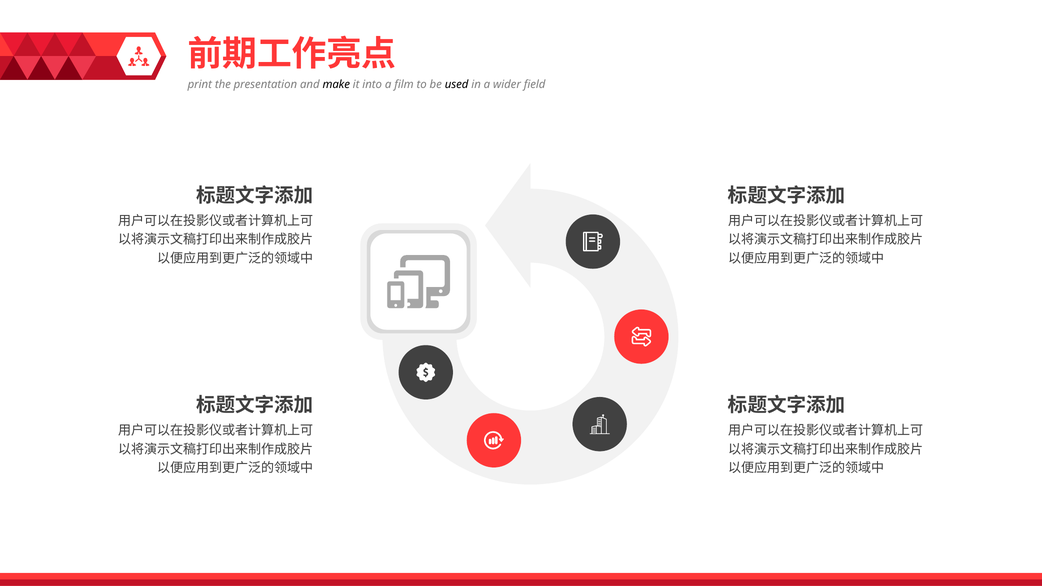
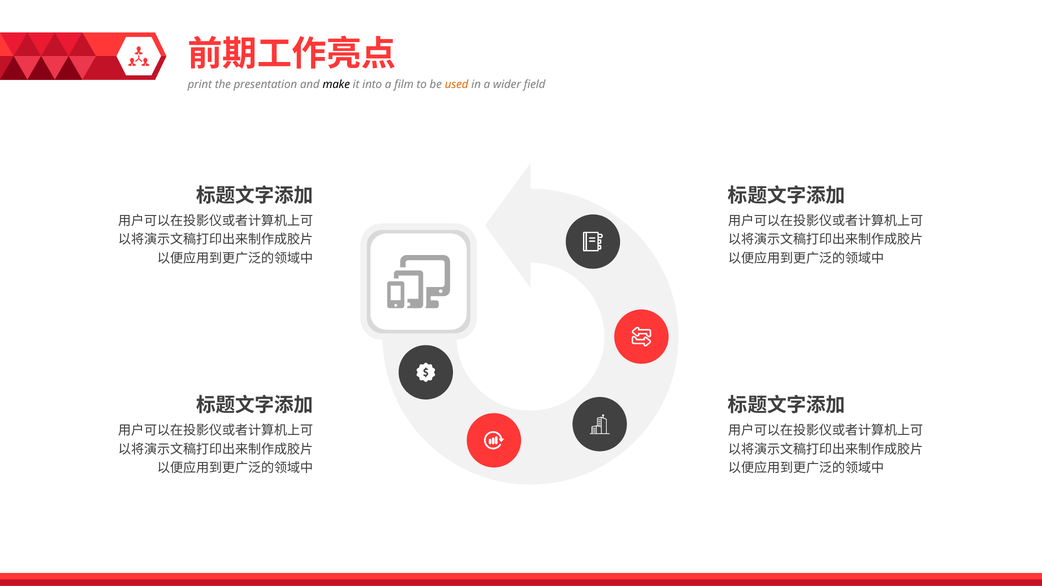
used colour: black -> orange (457, 85)
